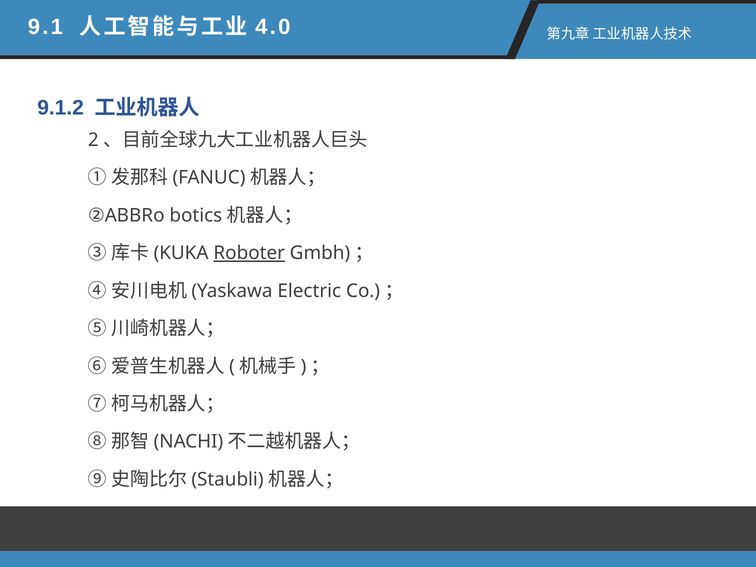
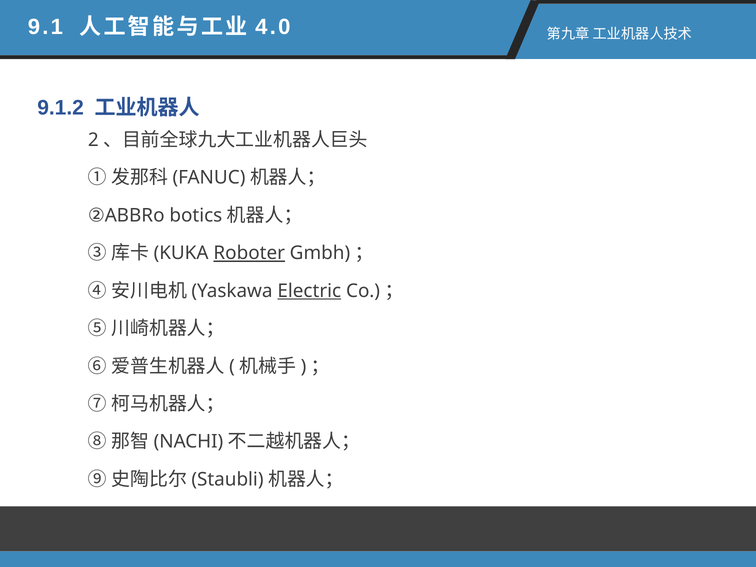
Electric underline: none -> present (309, 291)
